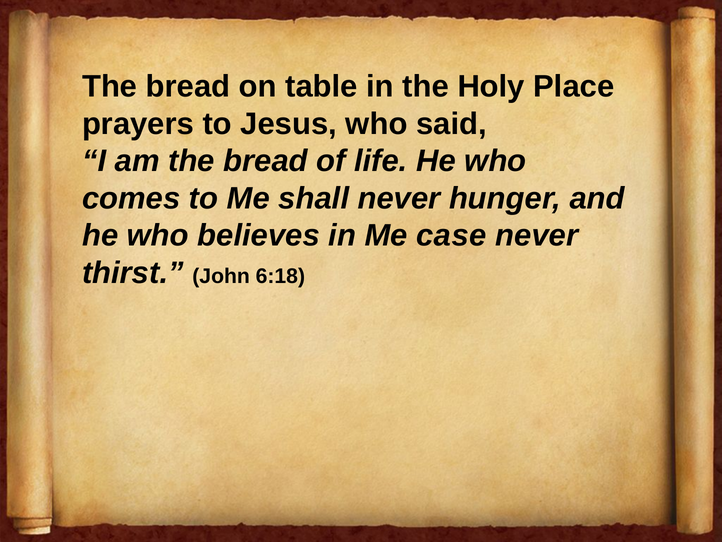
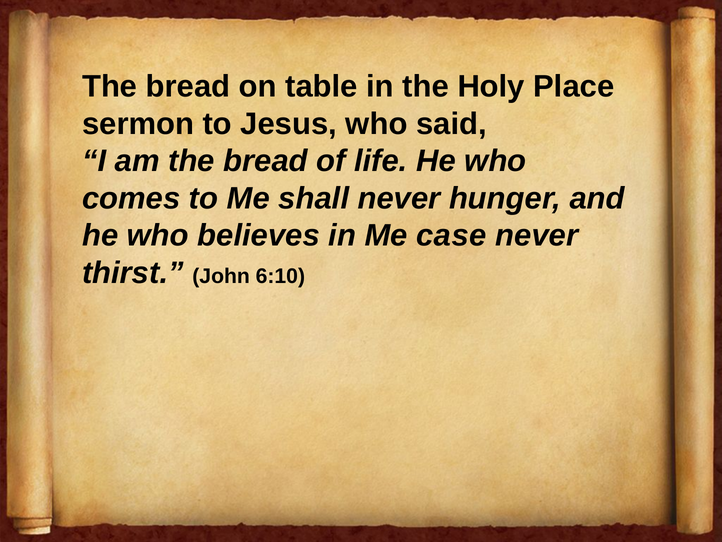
prayers: prayers -> sermon (138, 124)
6:18: 6:18 -> 6:10 (280, 276)
